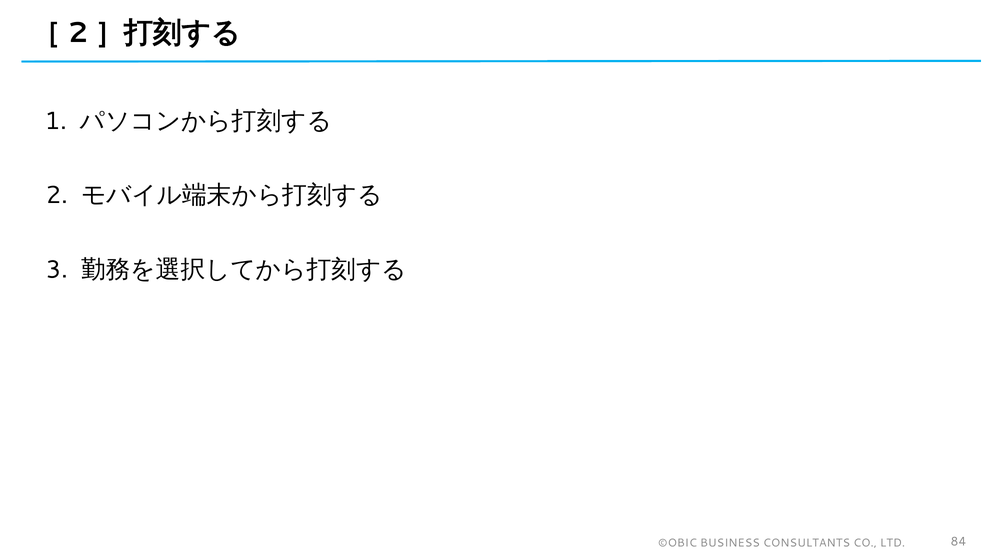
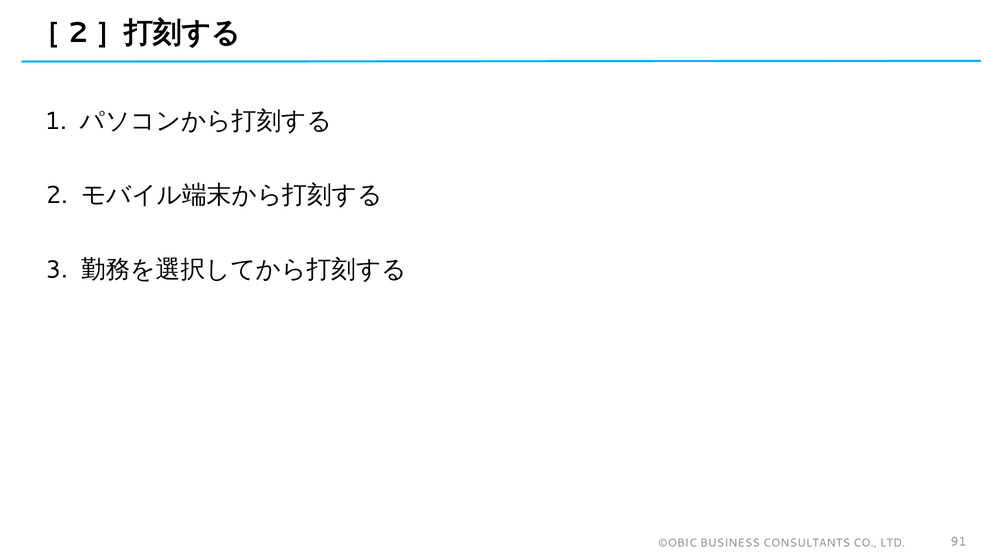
84: 84 -> 91 (958, 542)
